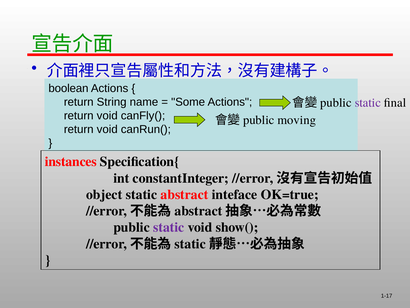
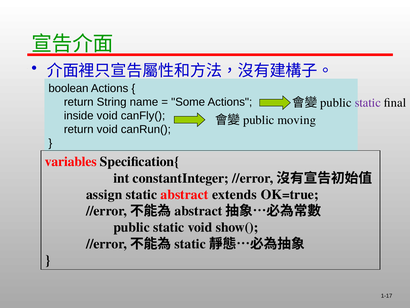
return: return -> inside (79, 116)
instances: instances -> variables (71, 161)
object: object -> assign (104, 194)
inteface: inteface -> extends (234, 194)
static colour: purple -> black (169, 227)
